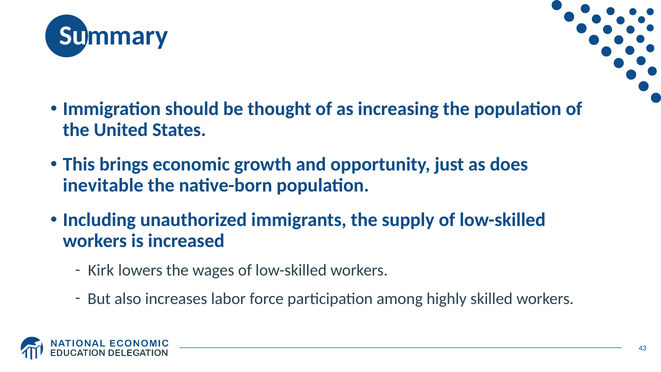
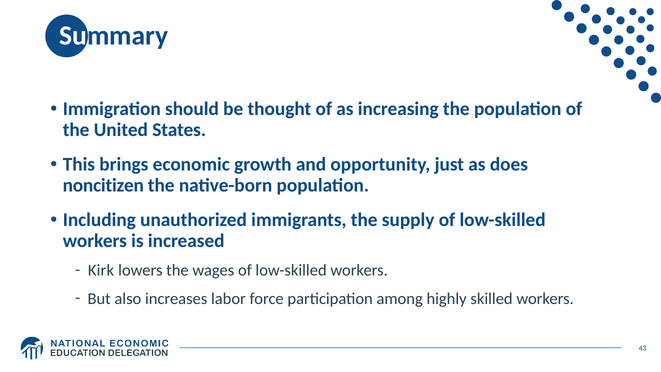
inevitable: inevitable -> noncitizen (103, 185)
